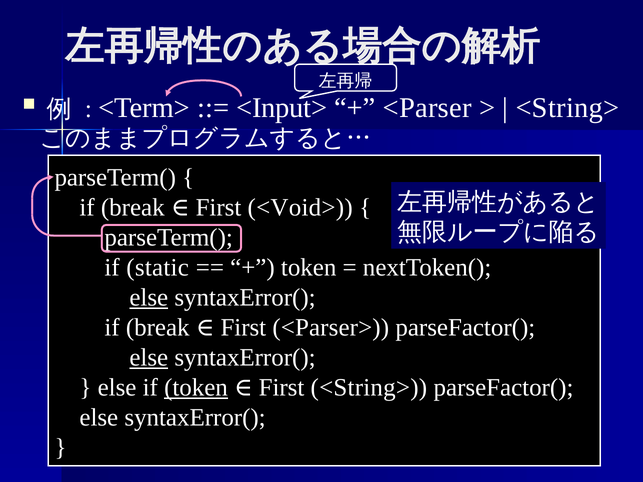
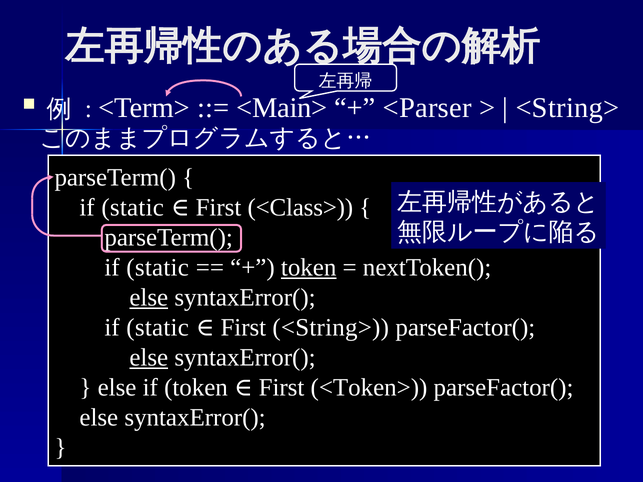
<Input>: <Input> -> <Main> (282, 108)
break: break -> static (133, 207)
<Void>: <Void> -> <Class> (300, 207)
token underline: none -> present (309, 267)
break: break -> static (158, 328)
First <Parser>: <Parser> -> <String> (331, 328)
token underline: present -> none (196, 388)
First <String>: <String> -> <Token> (369, 388)
